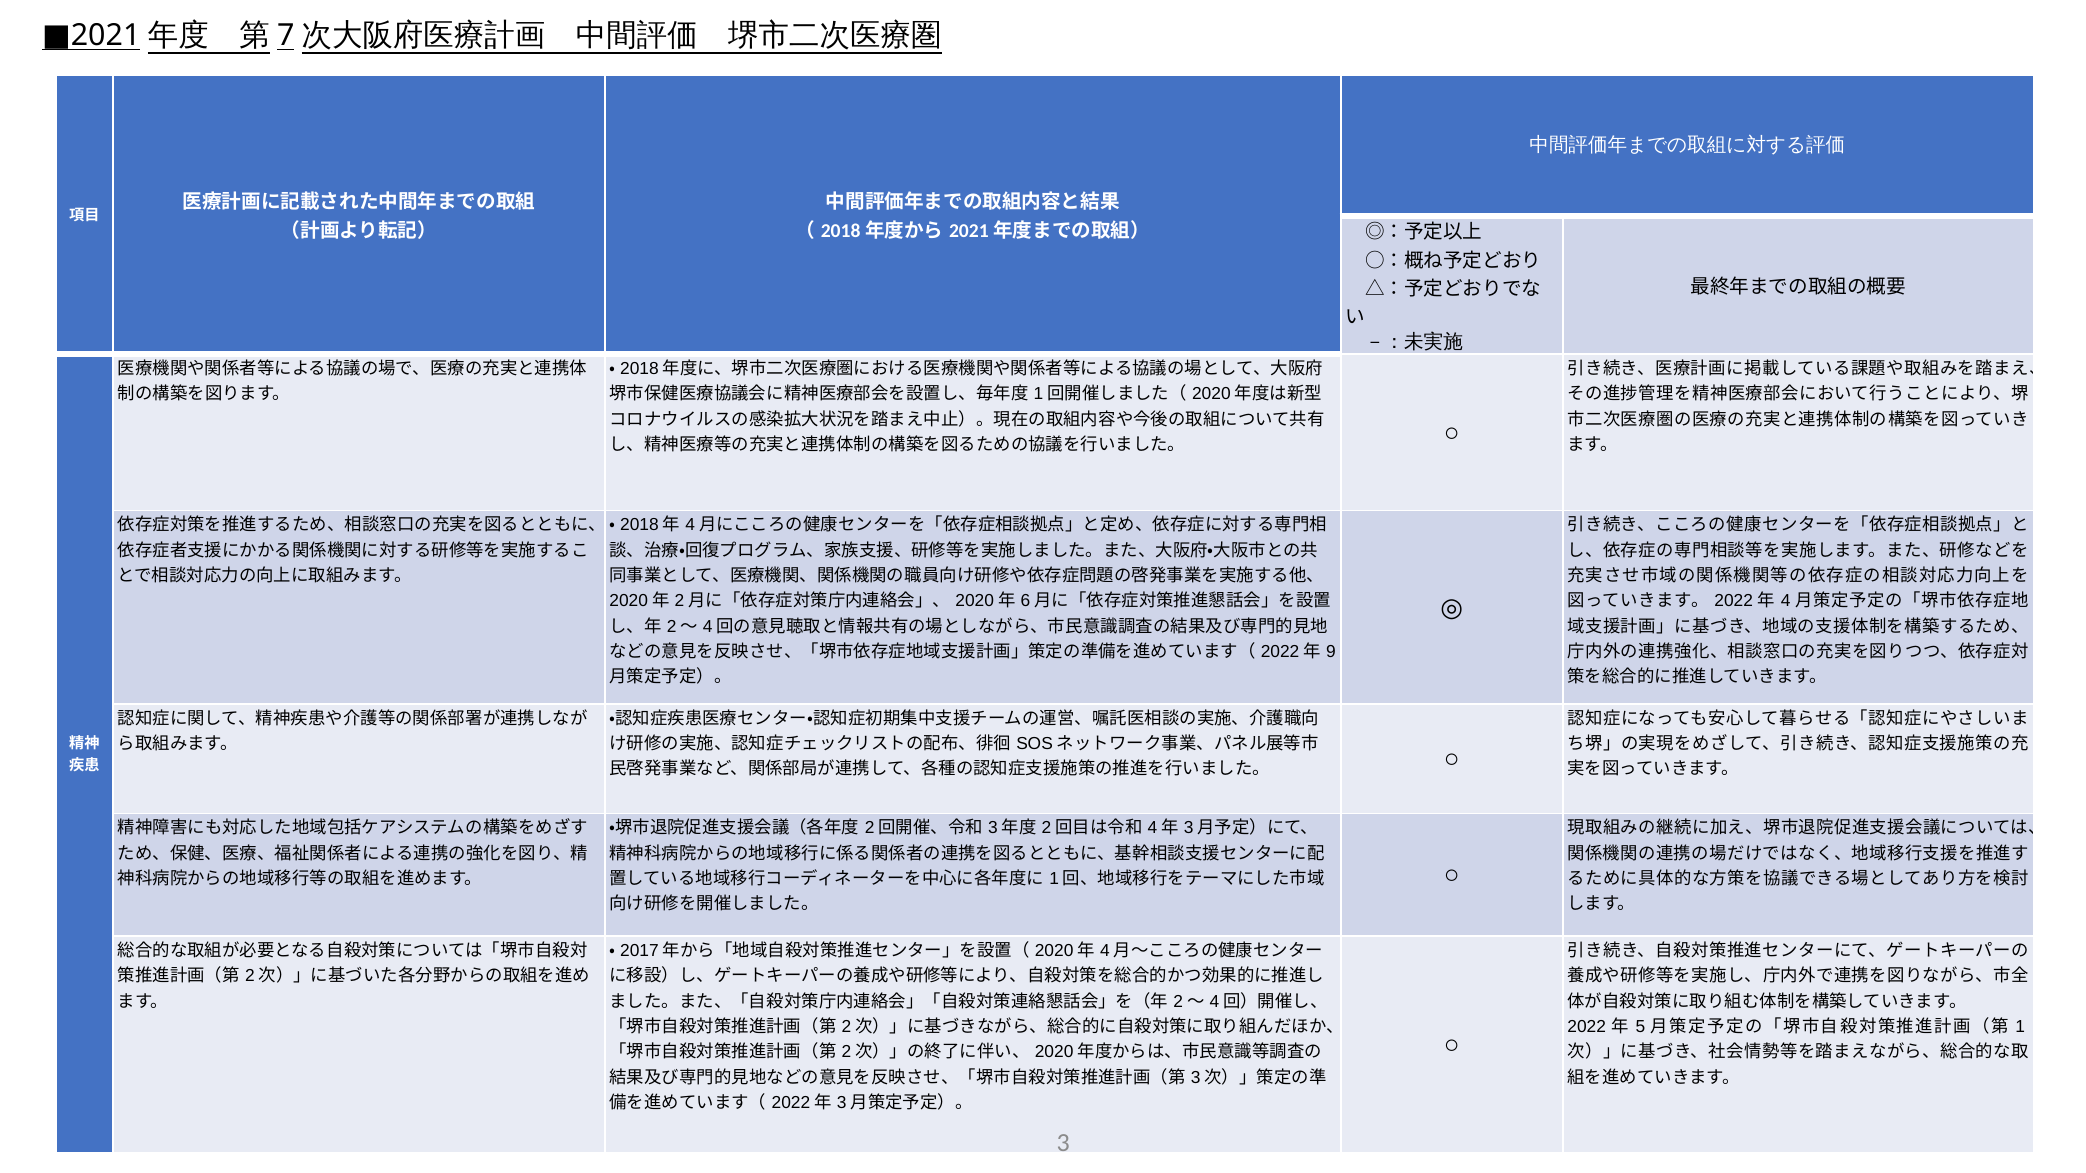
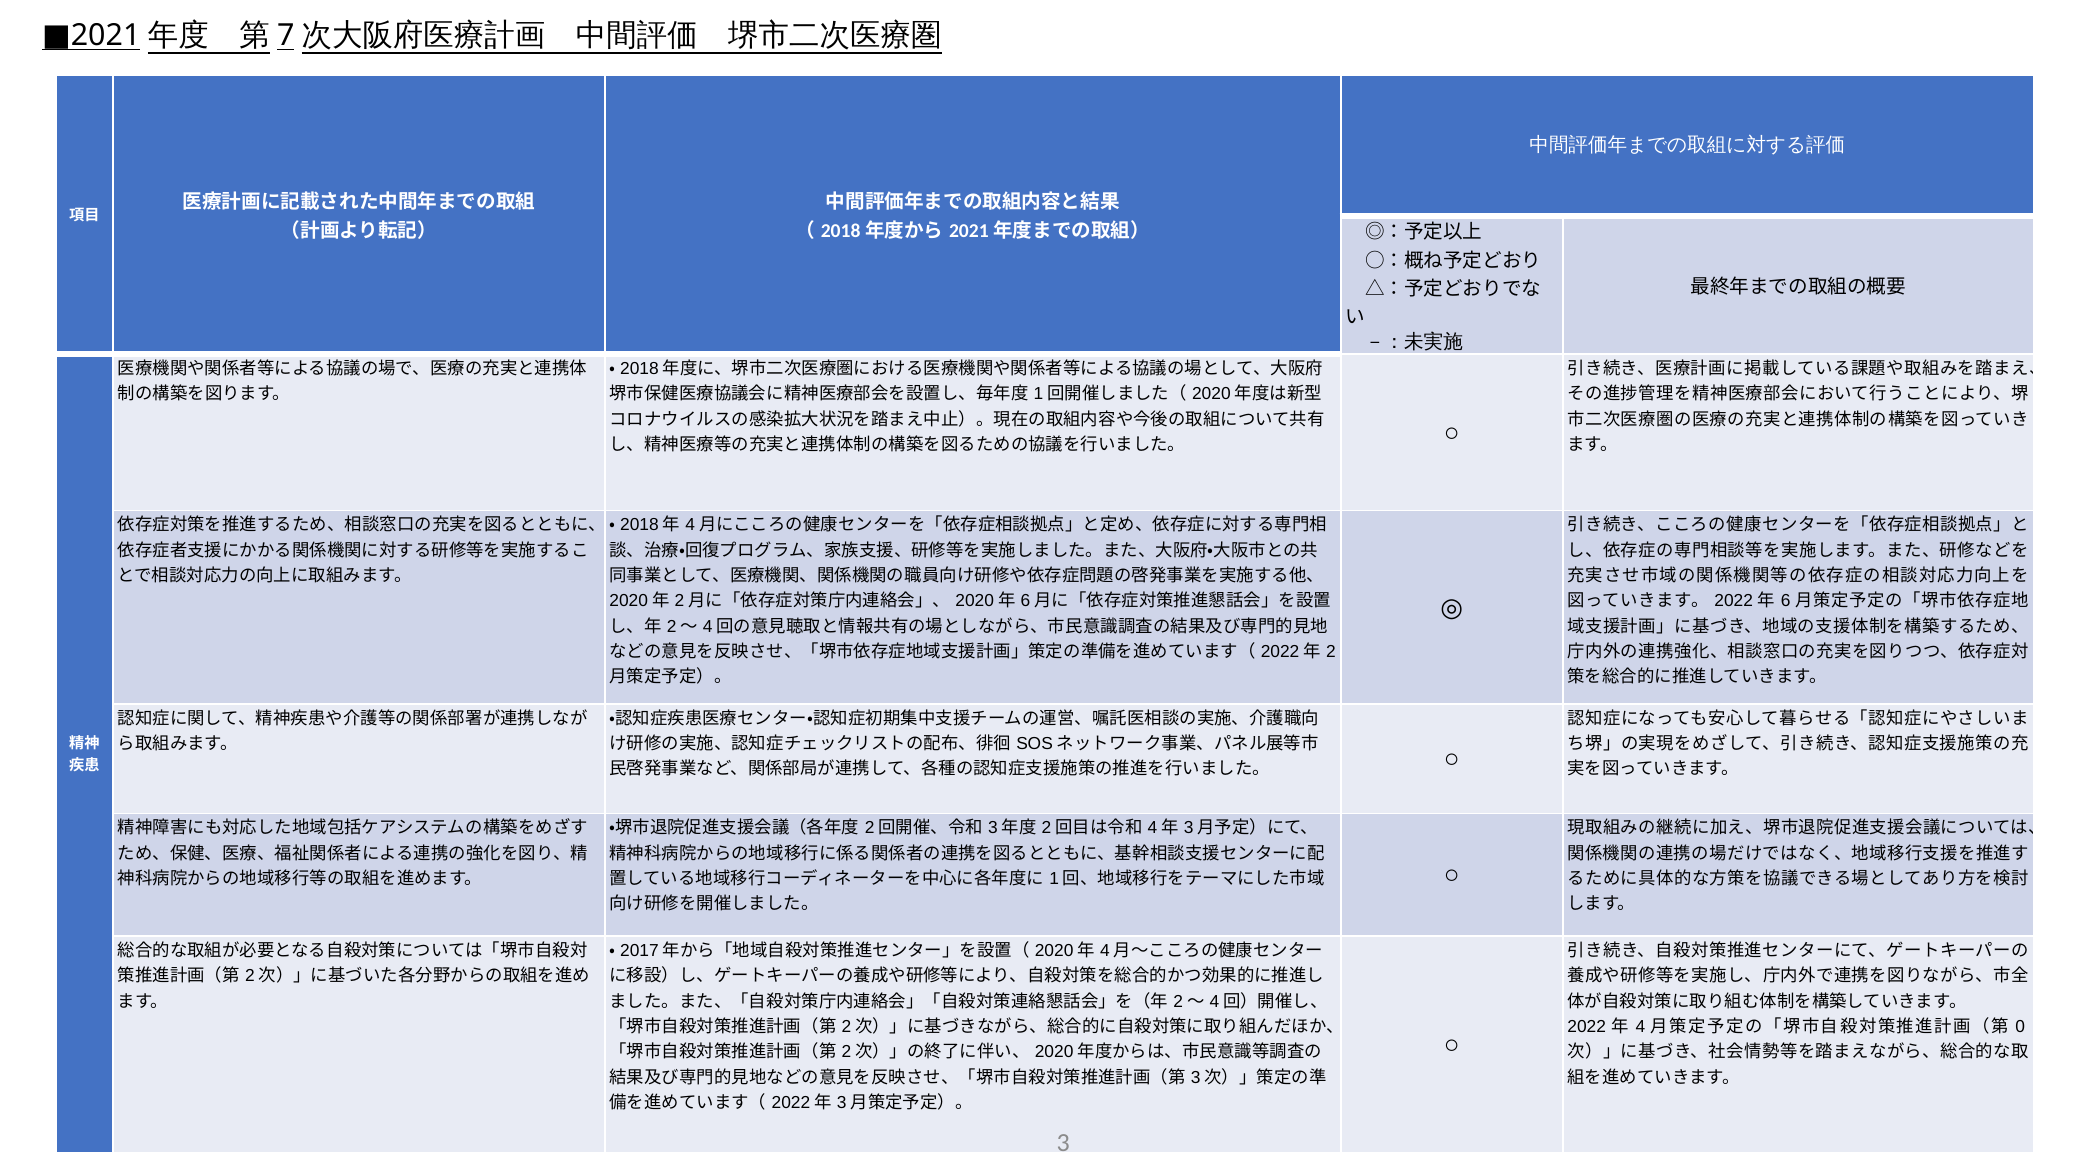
4: 4 -> 6 (1786, 601)
9: 9 -> 2 (1331, 652)
5: 5 -> 4 (1641, 1027)
1: 1 -> 0 (2020, 1027)
